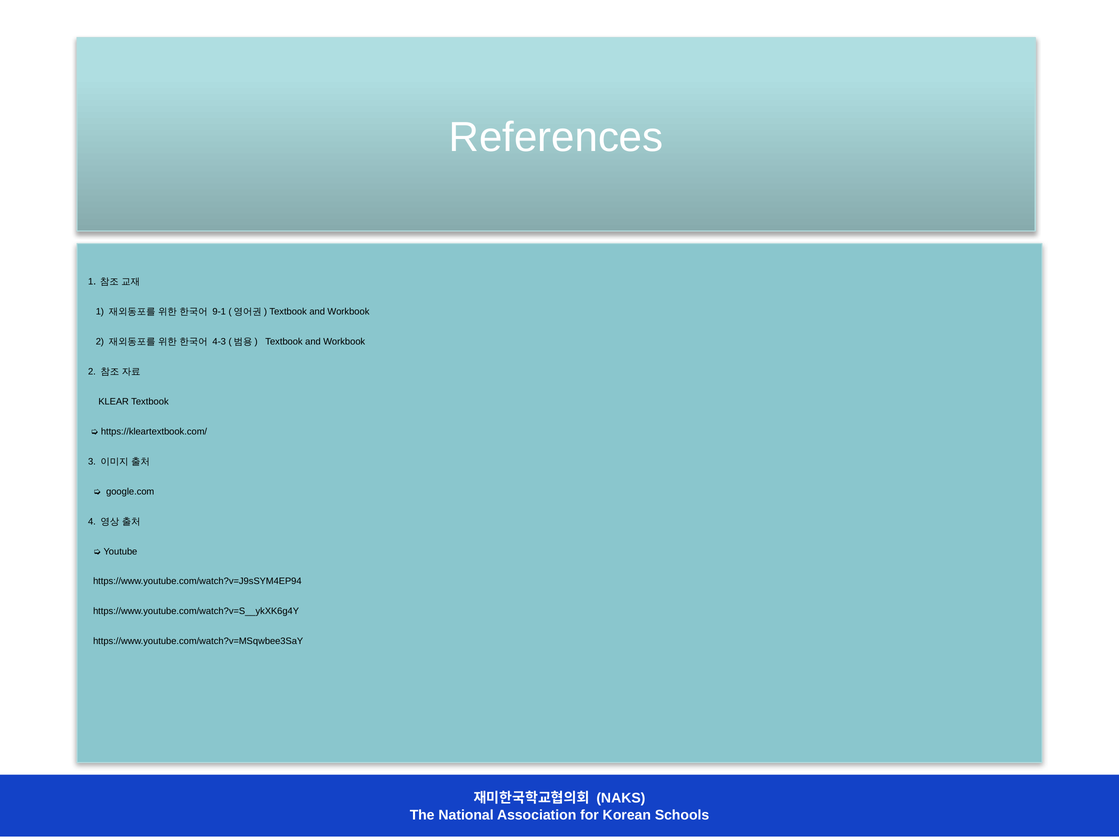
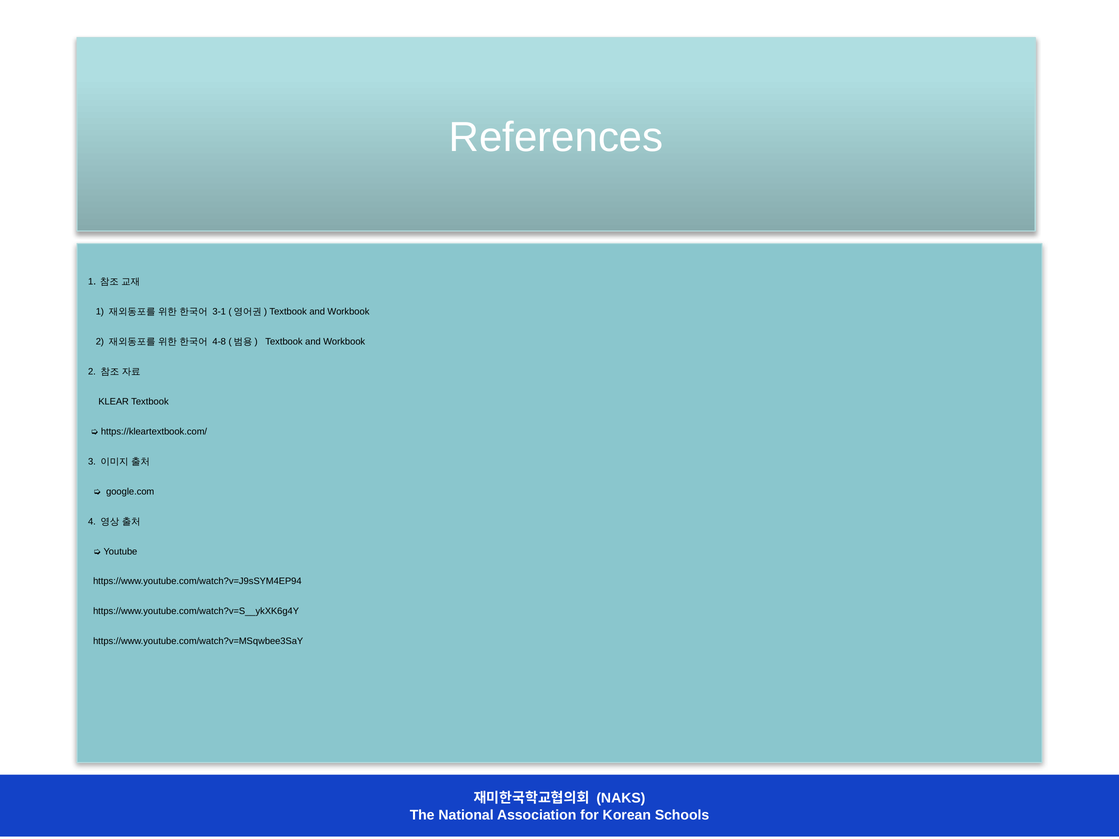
9-1: 9-1 -> 3-1 (219, 312)
4-3: 4-3 -> 4-8 (219, 342)
